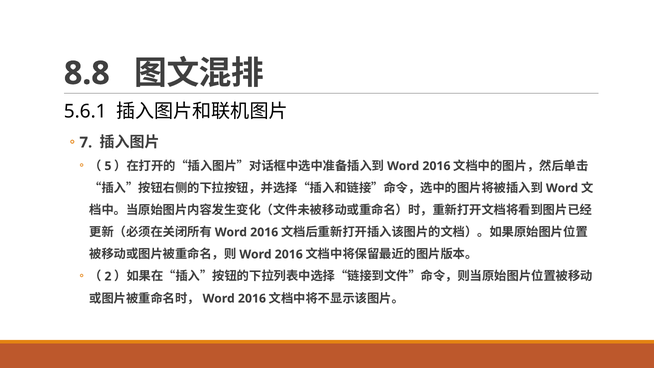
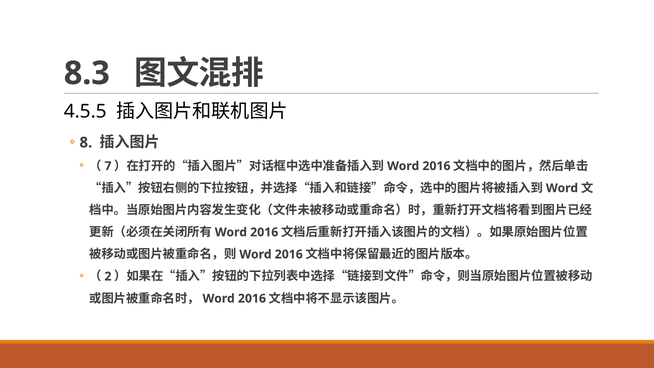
8.8: 8.8 -> 8.3 (87, 73)
5.6.1: 5.6.1 -> 4.5.5 (85, 112)
7: 7 -> 8 (86, 142)
5: 5 -> 7 (108, 166)
